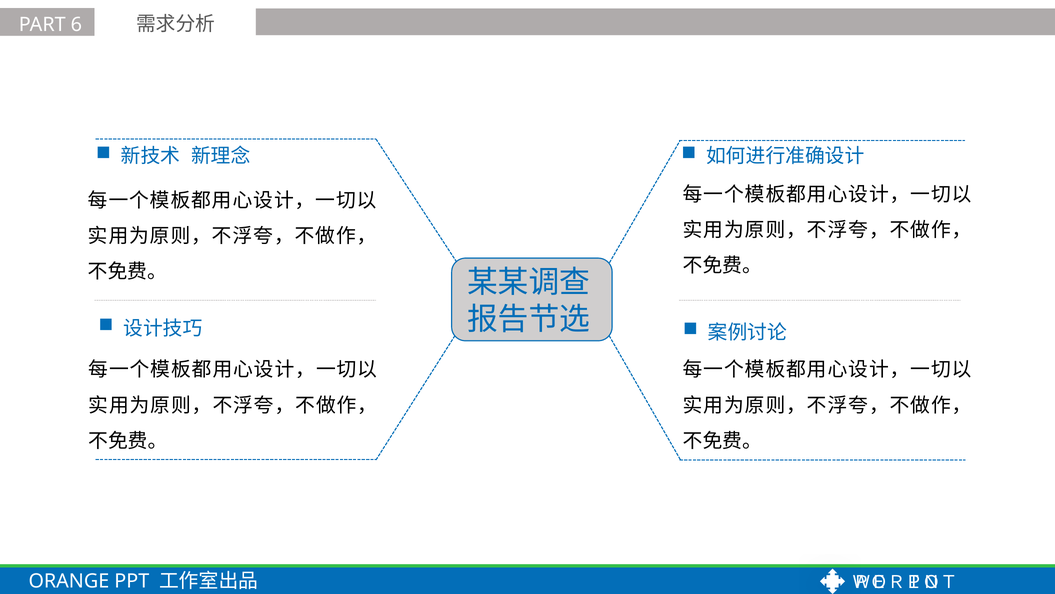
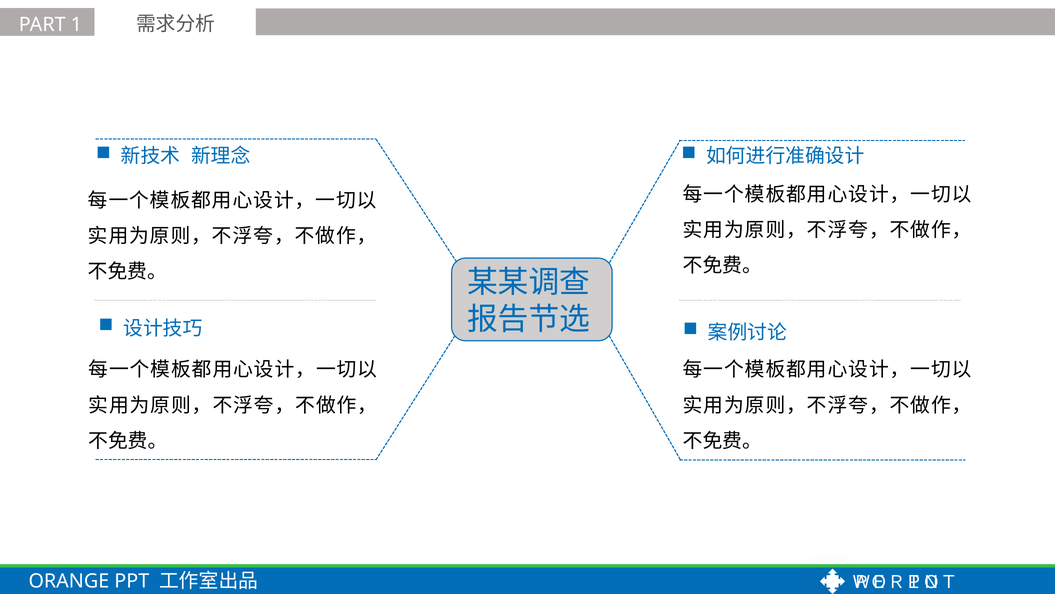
6: 6 -> 1 (76, 25)
